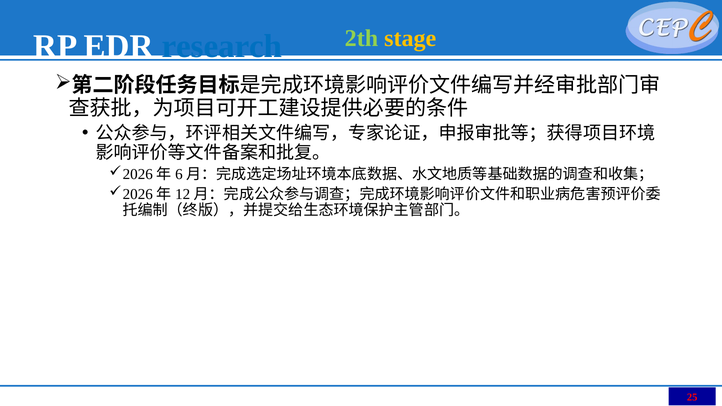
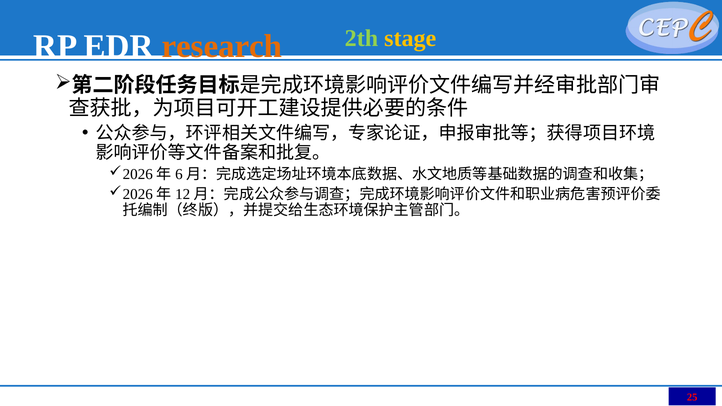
research colour: blue -> orange (222, 46)
